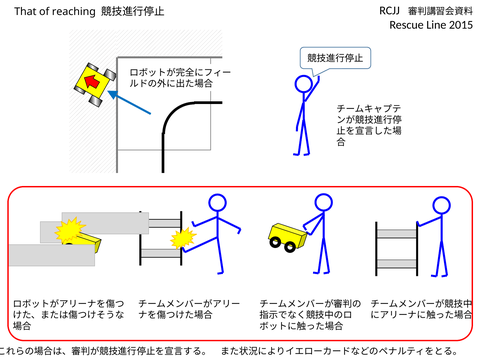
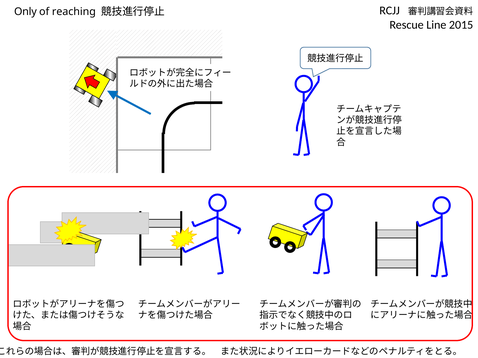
That: That -> Only (25, 12)
